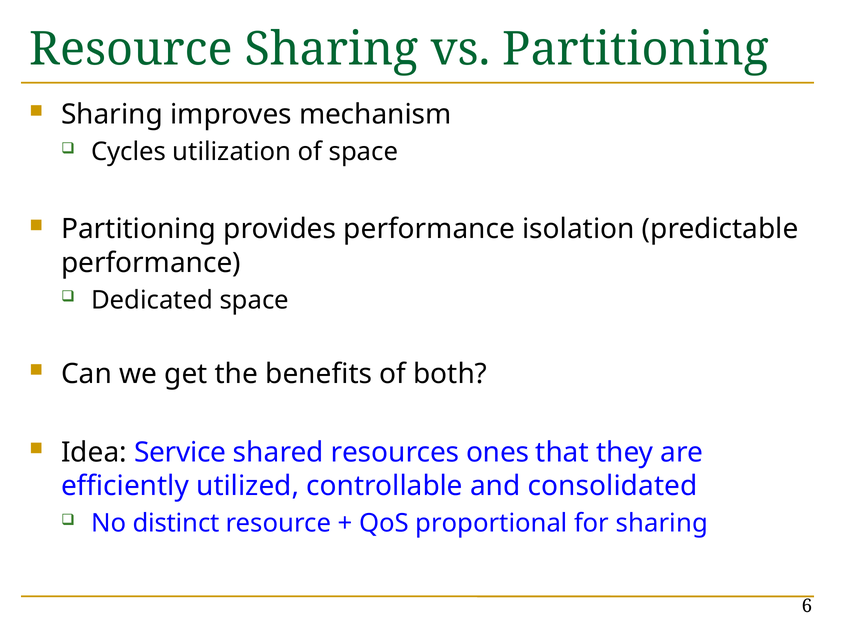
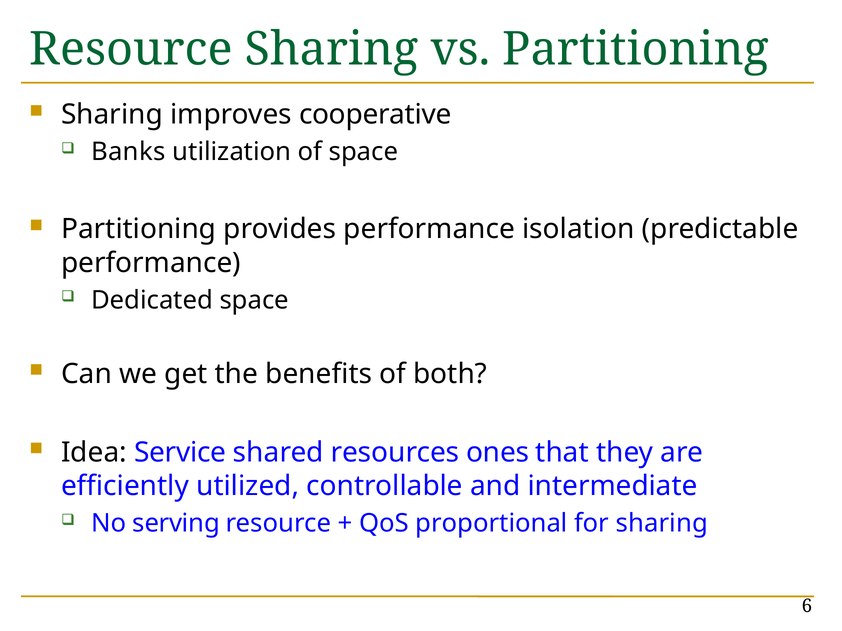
mechanism: mechanism -> cooperative (375, 115)
Cycles: Cycles -> Banks (128, 152)
consolidated: consolidated -> intermediate (613, 487)
distinct: distinct -> serving (176, 524)
